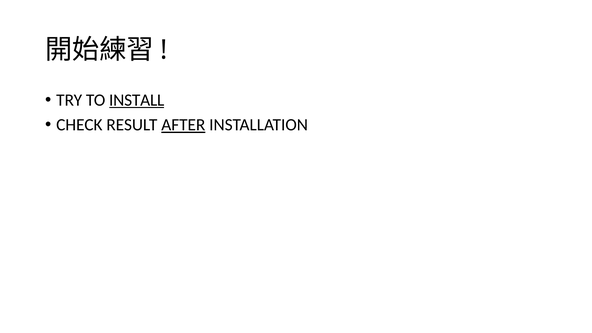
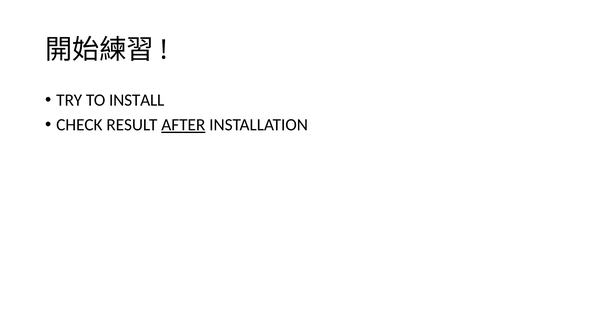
INSTALL underline: present -> none (137, 100)
